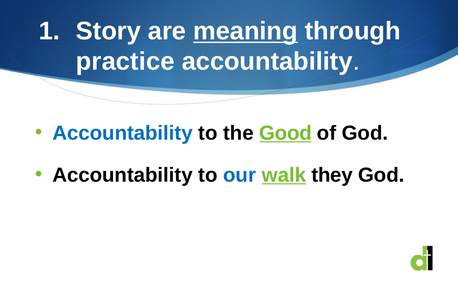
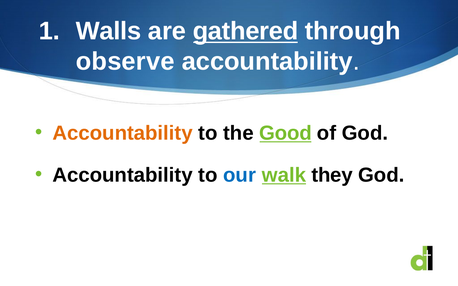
Story: Story -> Walls (109, 31)
meaning: meaning -> gathered (246, 31)
practice: practice -> observe (125, 62)
Accountability colour: blue -> orange (123, 133)
